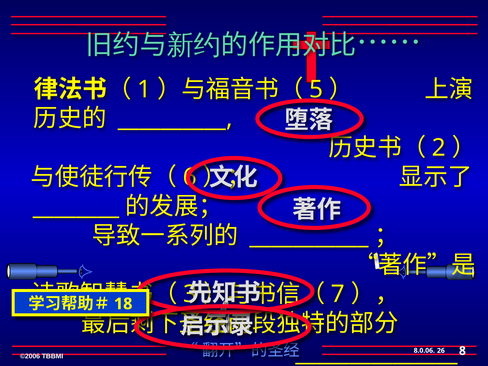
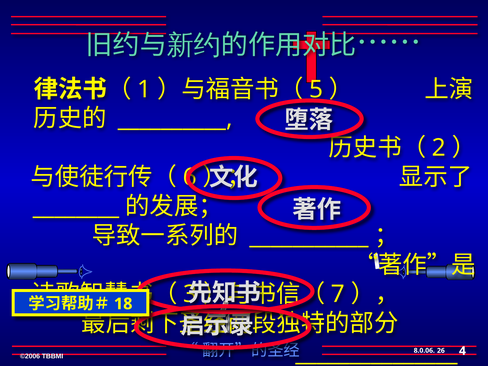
8: 8 -> 4 (462, 351)
